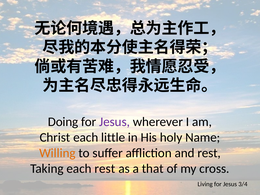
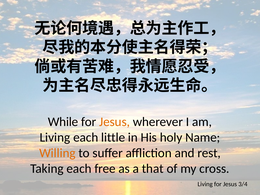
Doing: Doing -> While (63, 122)
Jesus colour: purple -> orange (115, 122)
Christ: Christ -> Living (55, 137)
each rest: rest -> free (105, 169)
